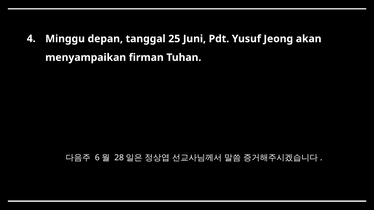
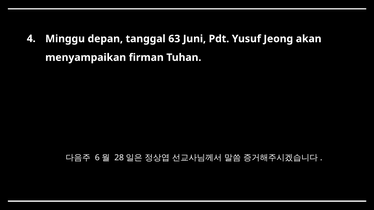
25: 25 -> 63 (174, 39)
